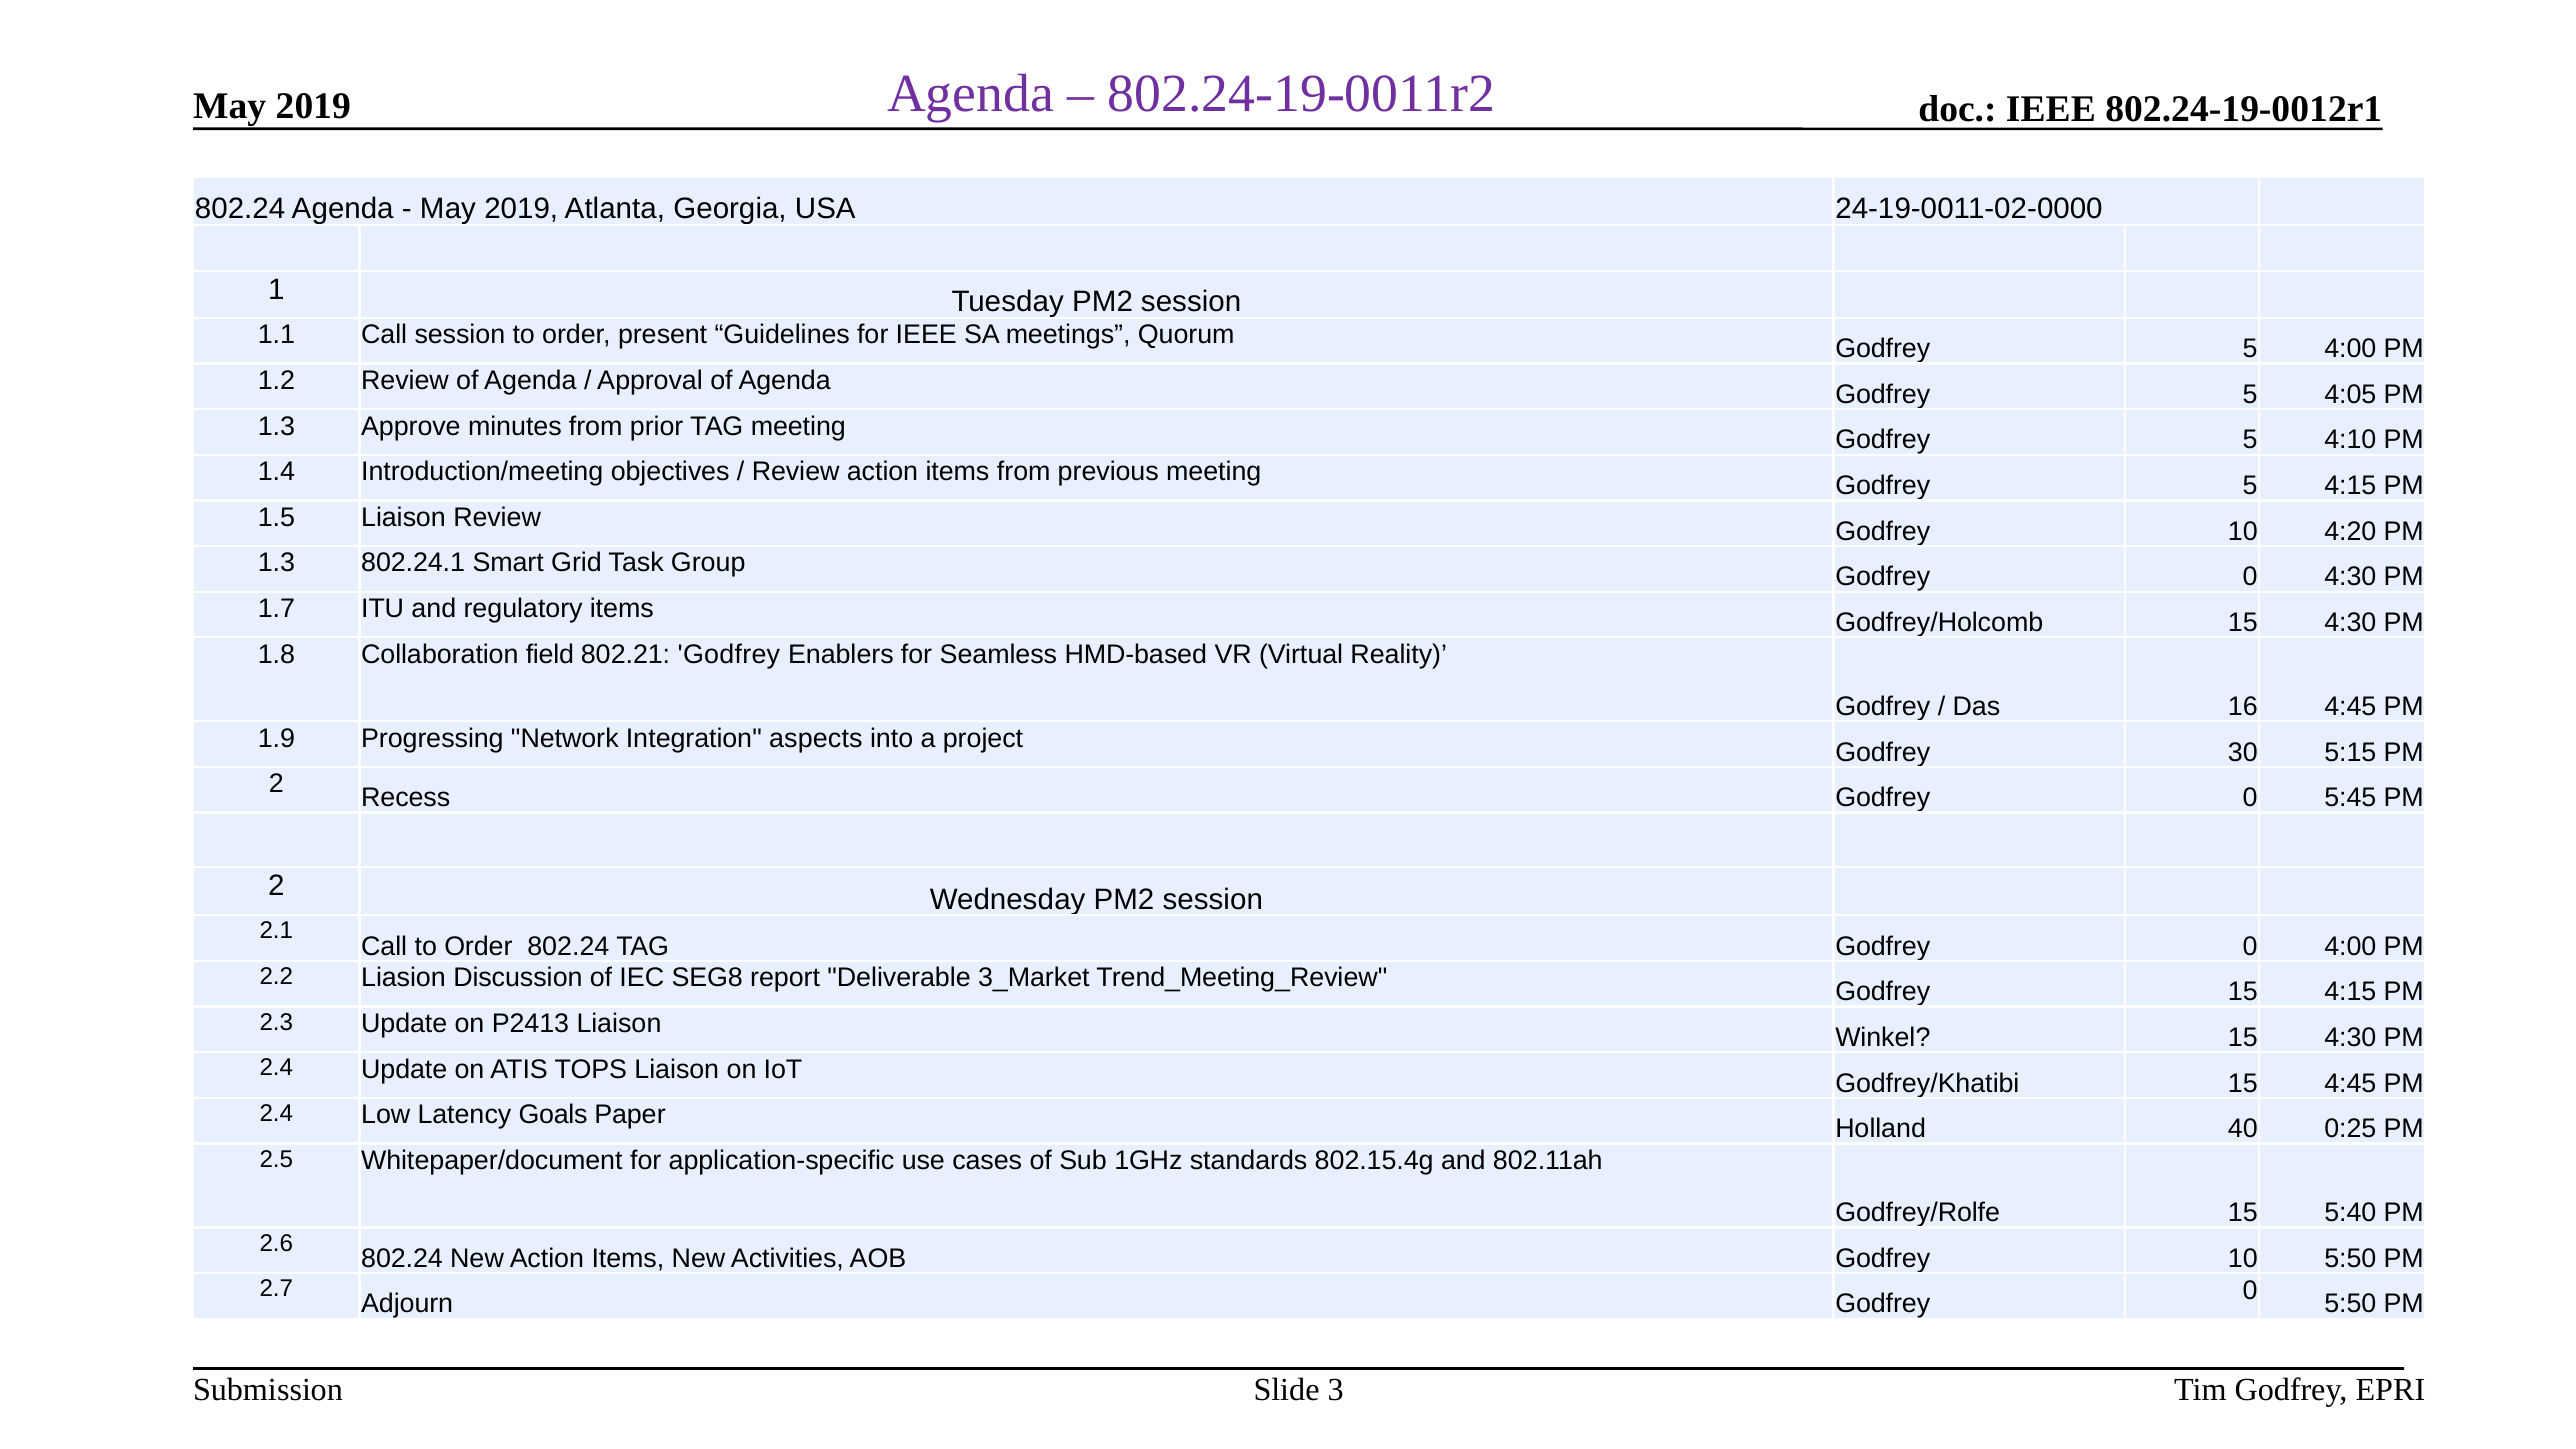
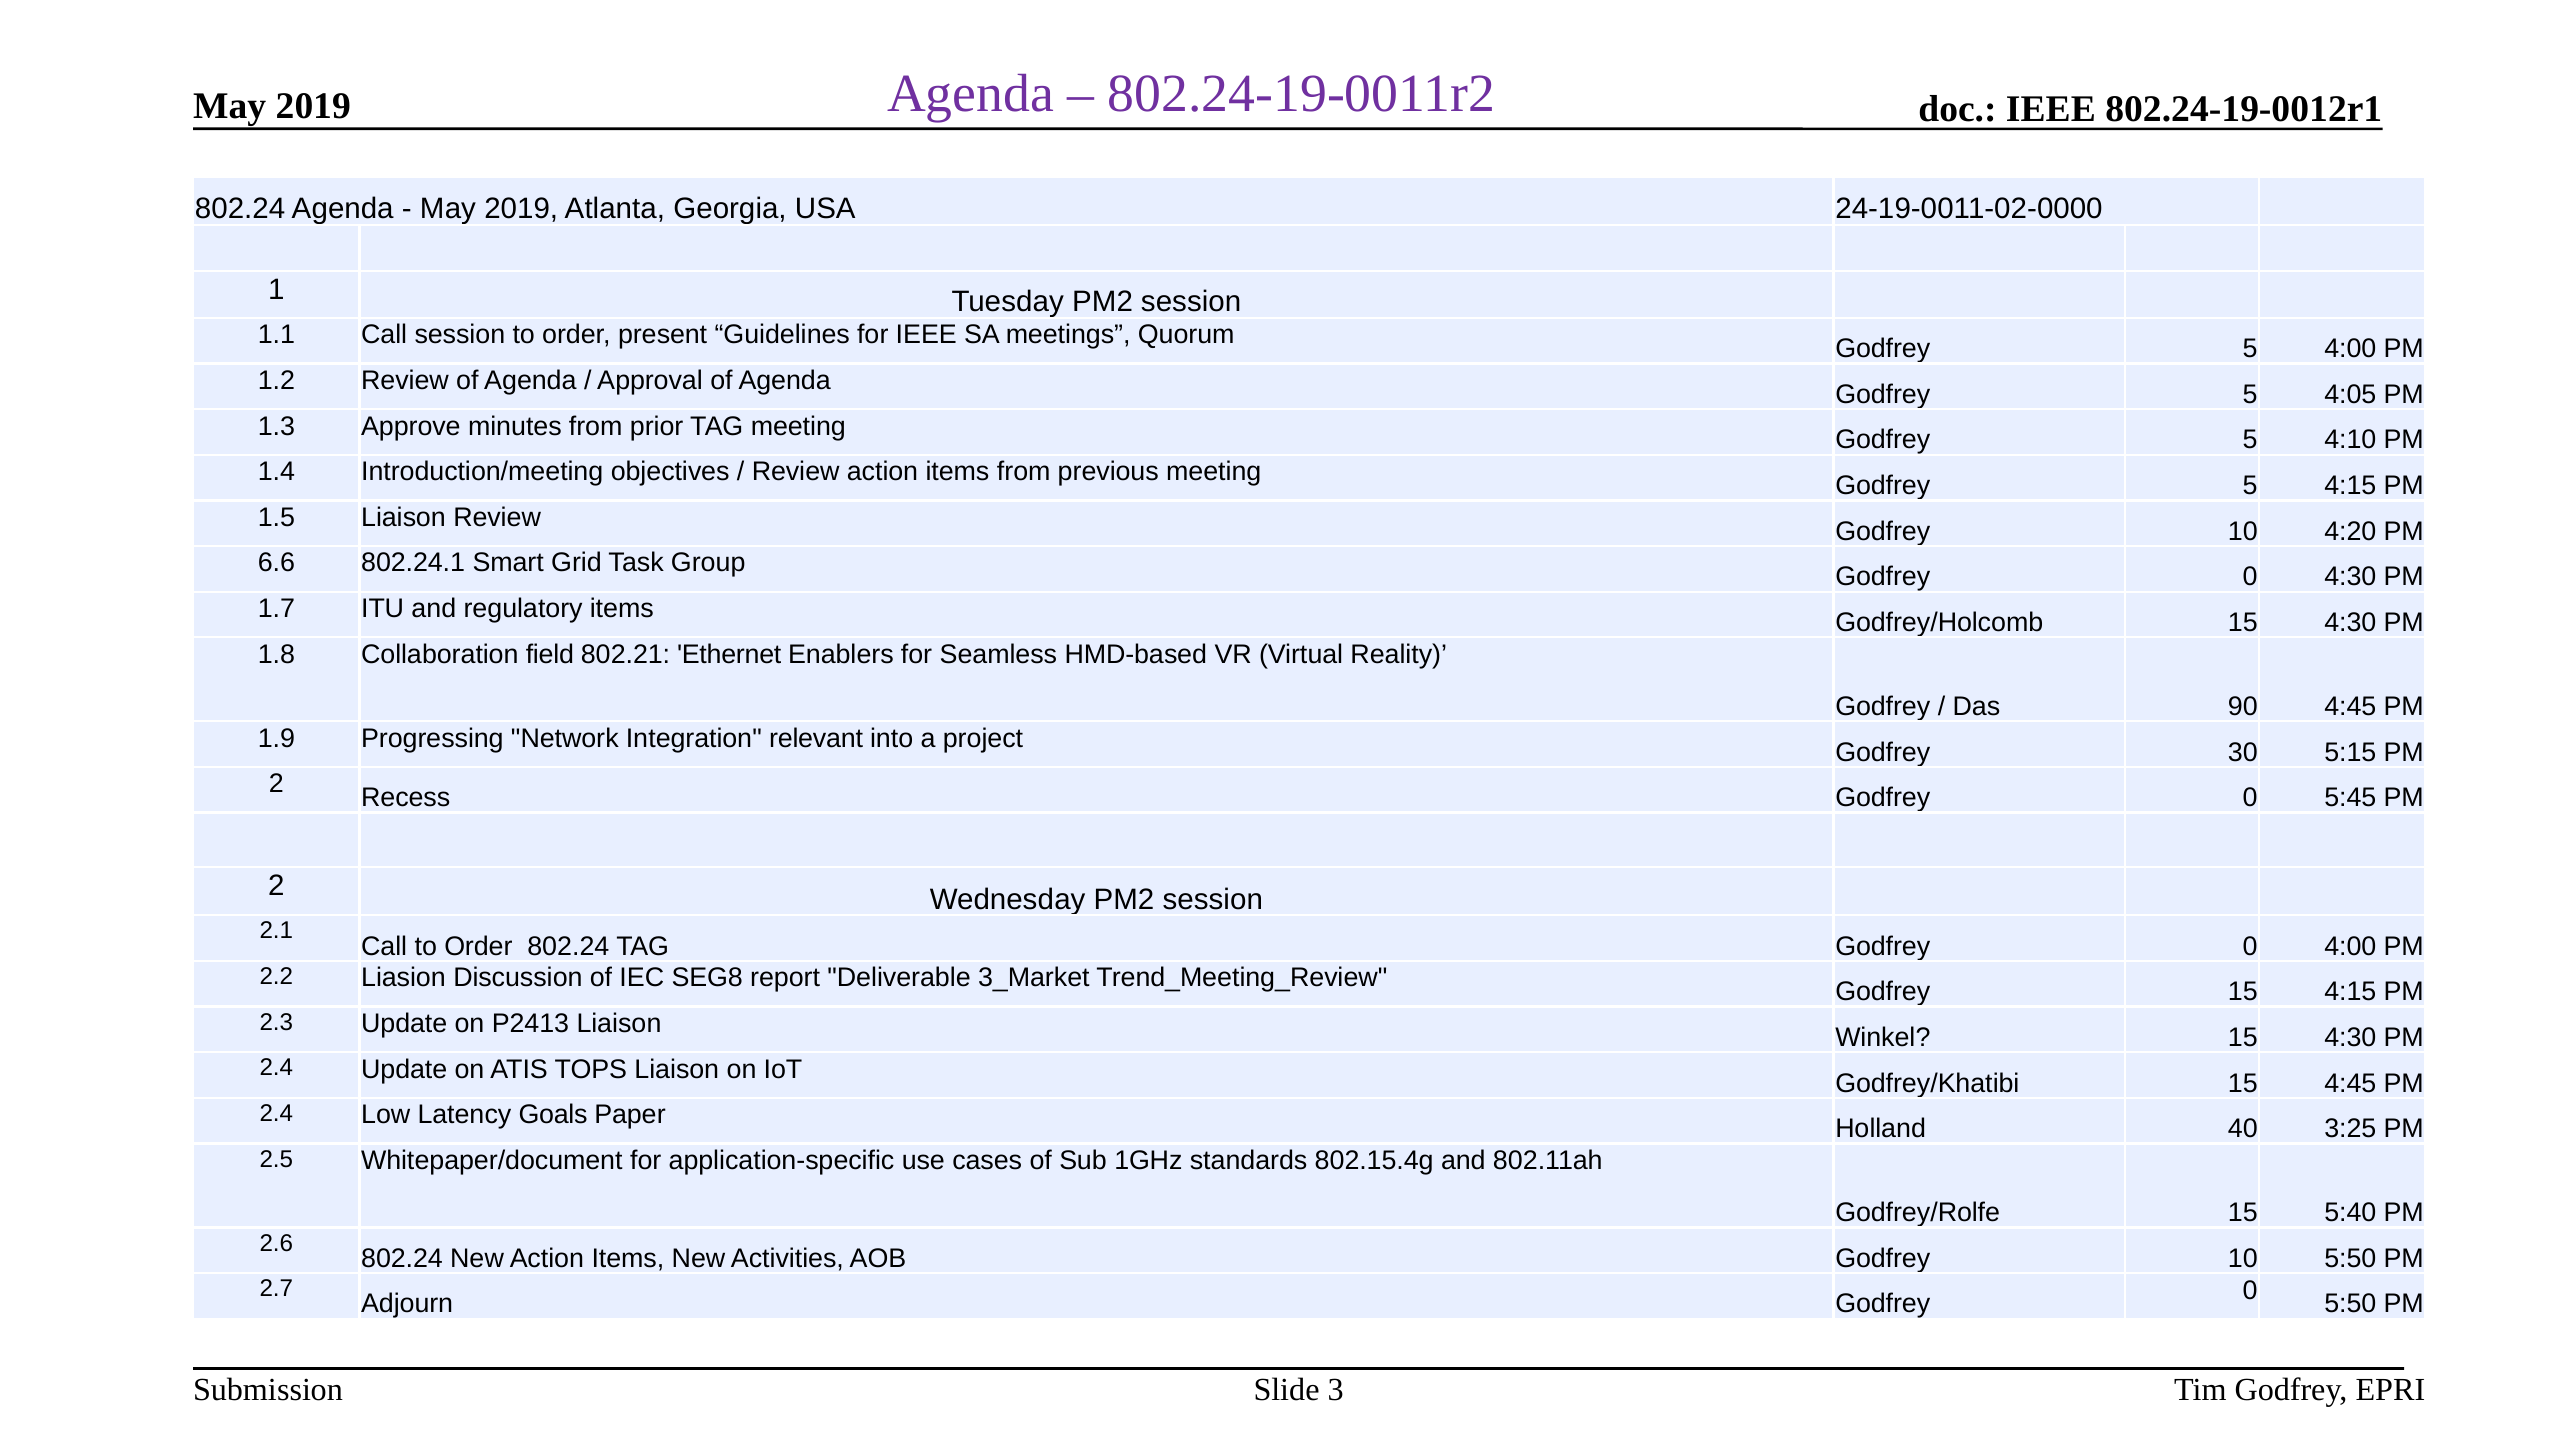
1.3: 1.3 -> 6.6 (276, 563)
802.21 Godfrey: Godfrey -> Ethernet (729, 654)
16: 16 -> 90 (2243, 707)
aspects: aspects -> relevant (816, 738)
0:25: 0:25 -> 3:25 (2350, 1129)
